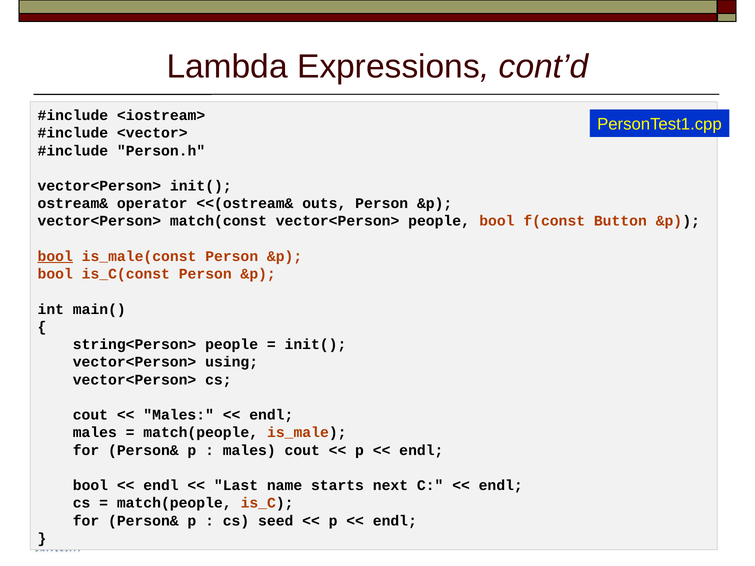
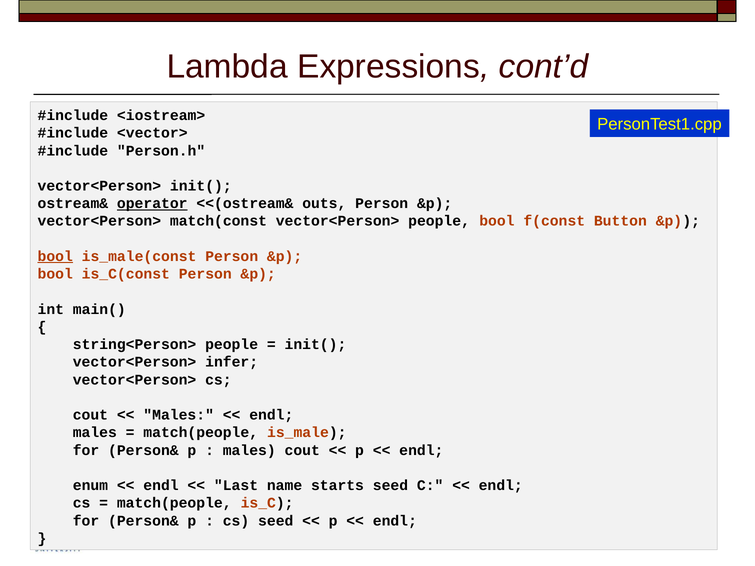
operator underline: none -> present (152, 204)
using: using -> infer (232, 362)
bool: bool -> enum (90, 486)
starts next: next -> seed (390, 486)
